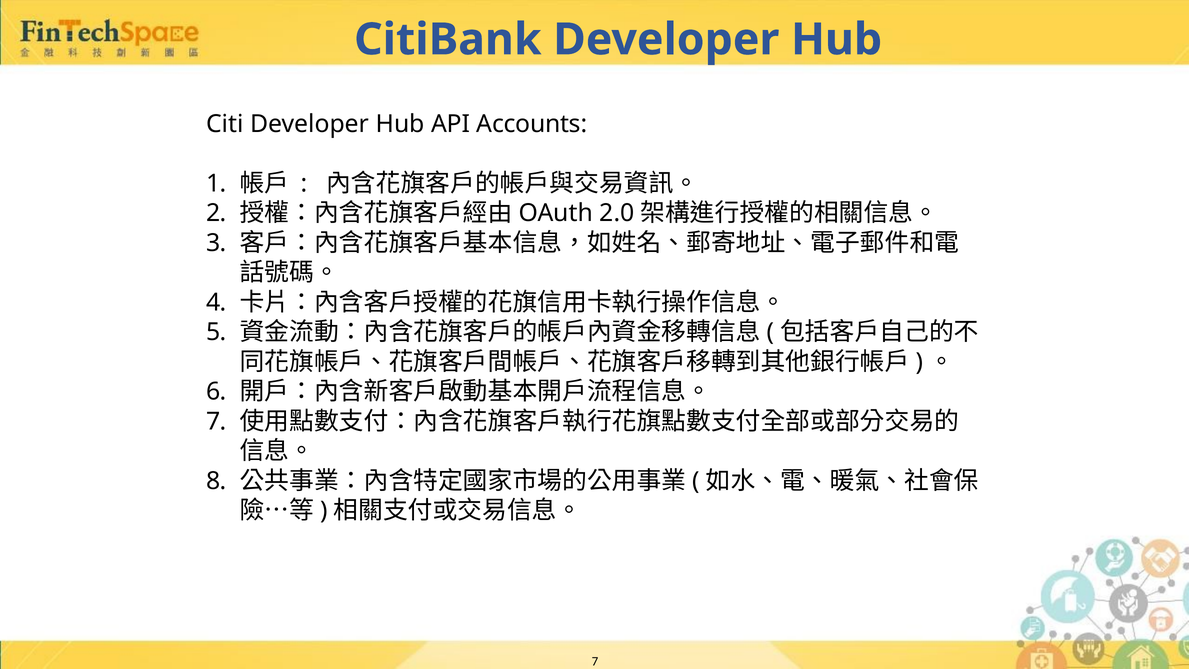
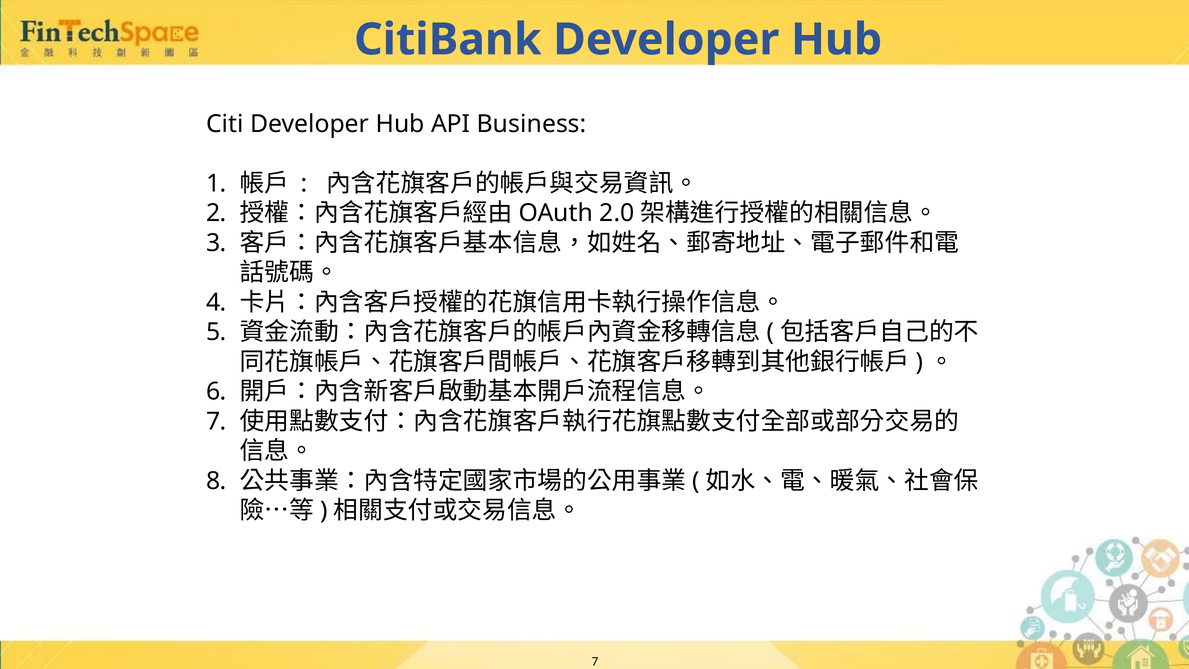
Accounts: Accounts -> Business (532, 124)
